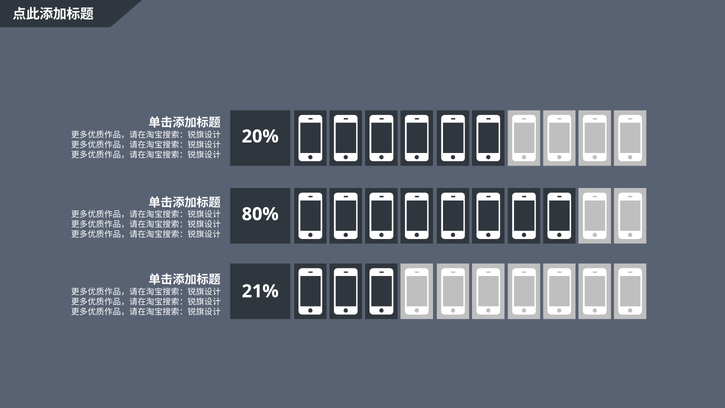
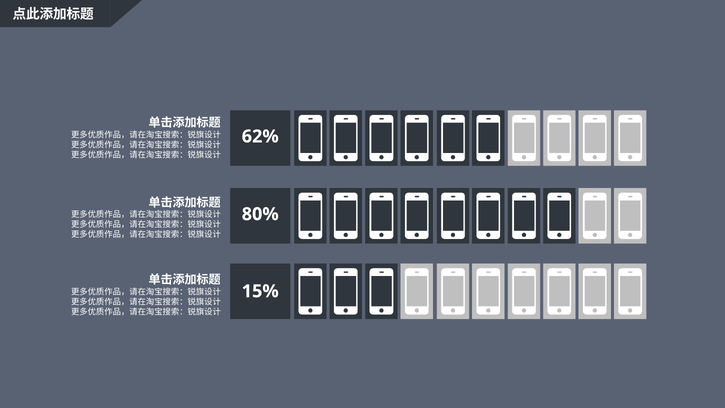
20%: 20% -> 62% (260, 136)
21%: 21% -> 15% (260, 291)
